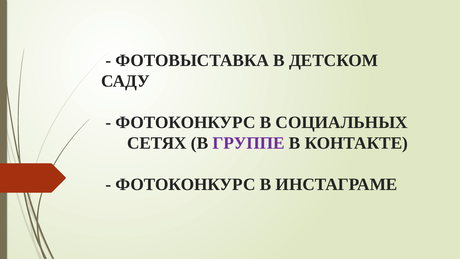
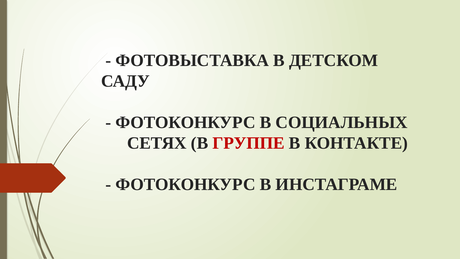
ГРУППЕ colour: purple -> red (249, 143)
